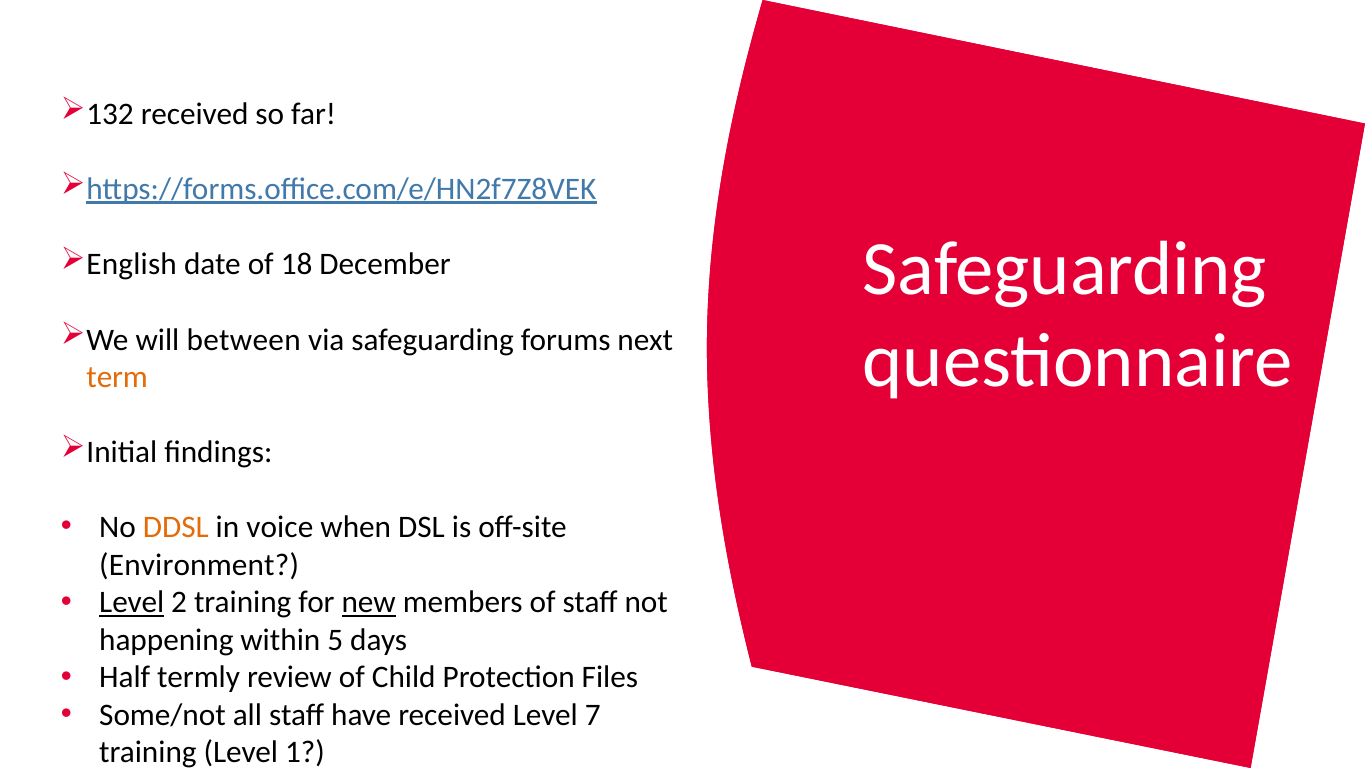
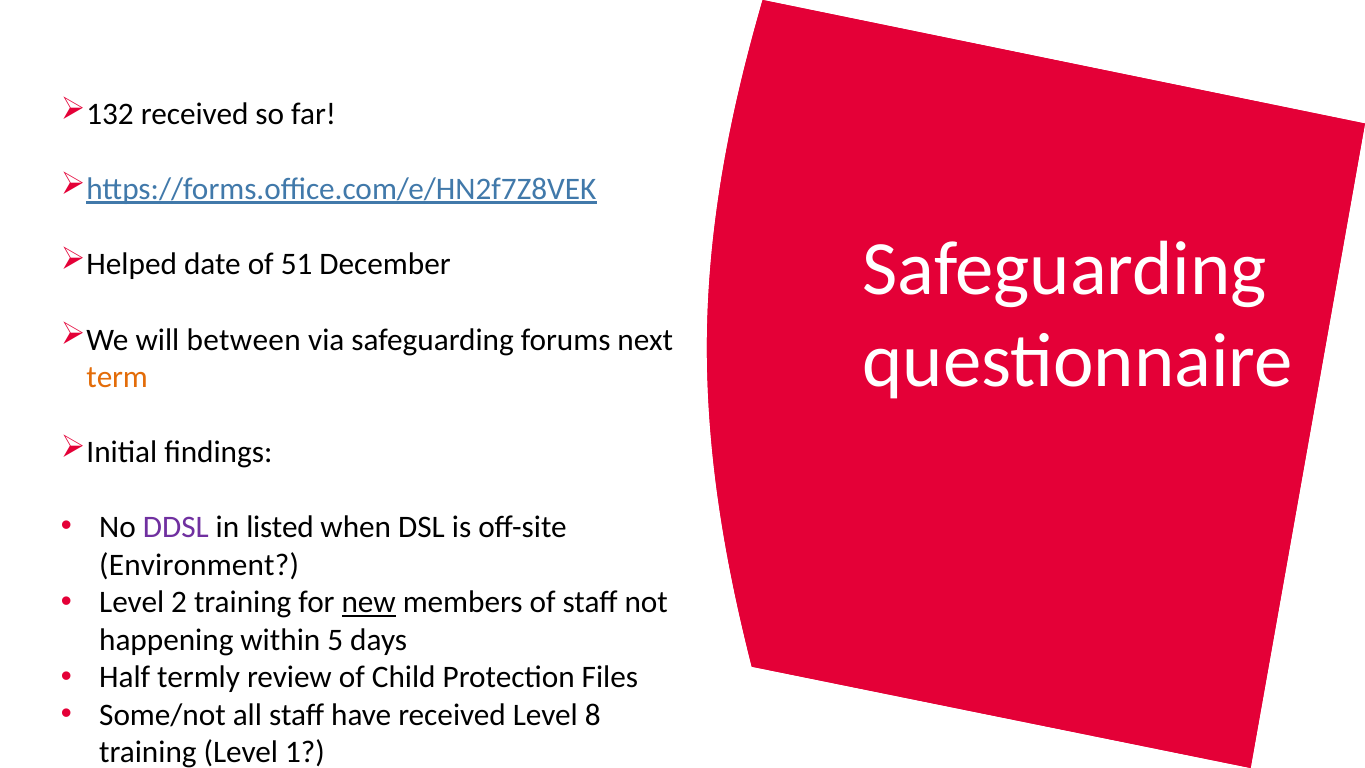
English: English -> Helped (132, 265)
18: 18 -> 51 (297, 265)
DDSL colour: orange -> purple (176, 527)
voice: voice -> listed (280, 527)
Level underline: present -> none (132, 602)
7: 7 -> 8 (593, 715)
